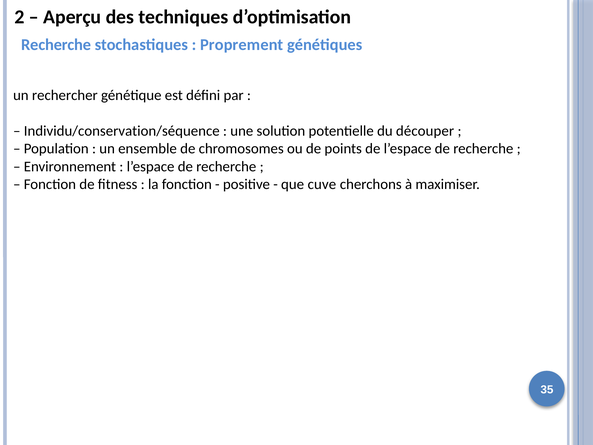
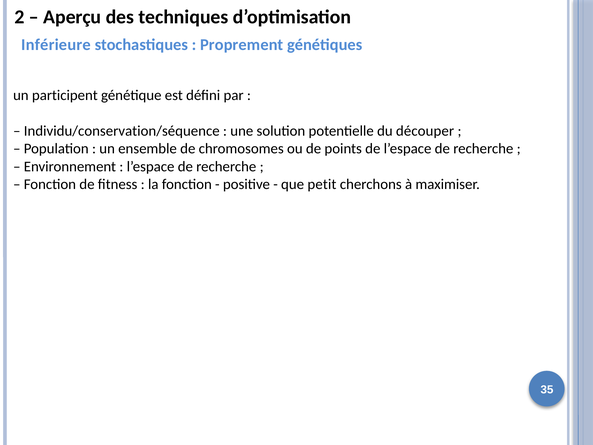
Recherche: Recherche -> Inférieure (56, 45)
rechercher: rechercher -> participent (65, 95)
cuve: cuve -> petit (322, 184)
